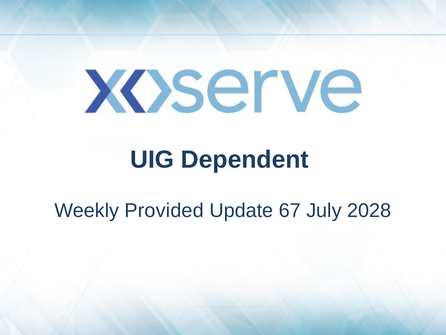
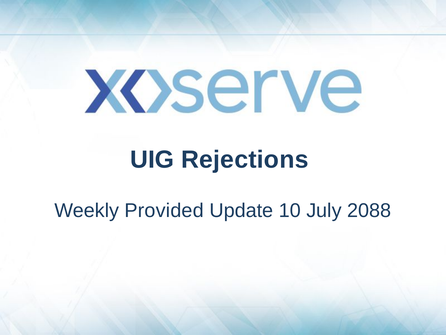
Dependent: Dependent -> Rejections (245, 159)
67: 67 -> 10 (290, 210)
2028: 2028 -> 2088 (369, 210)
